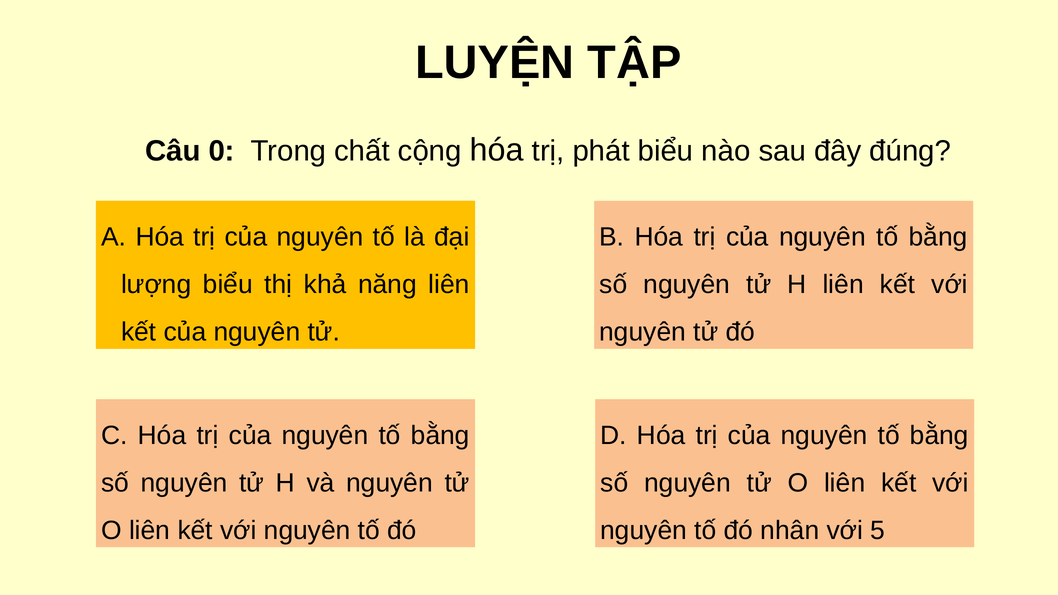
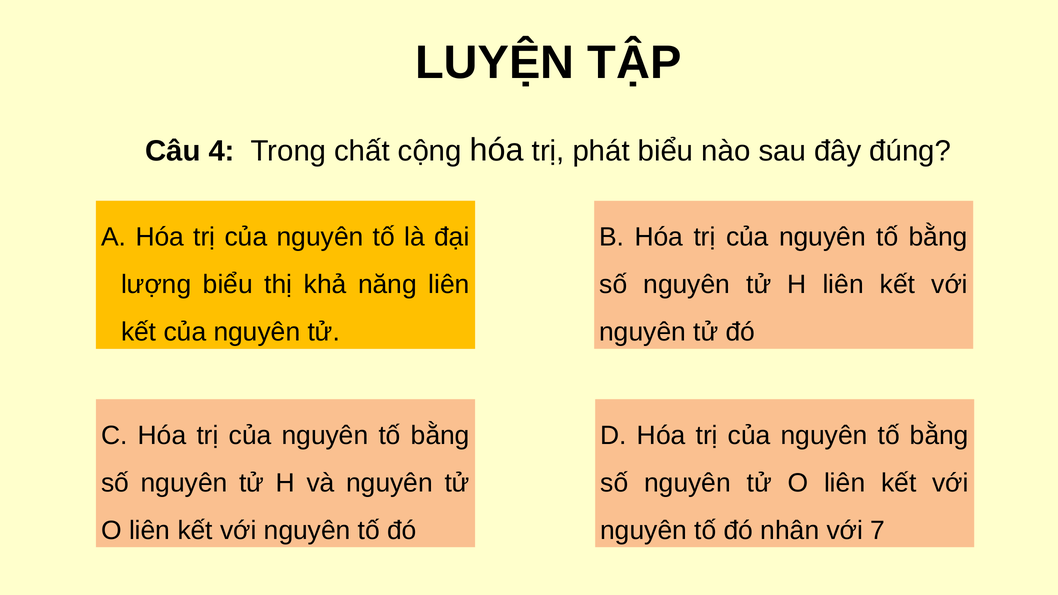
0: 0 -> 4 (222, 151)
5: 5 -> 7 (878, 531)
